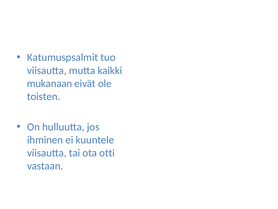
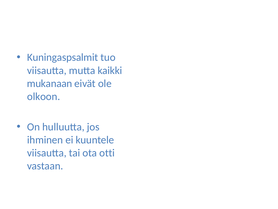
Katumuspsalmit: Katumuspsalmit -> Kuningaspsalmit (63, 57)
toisten: toisten -> olkoon (44, 96)
